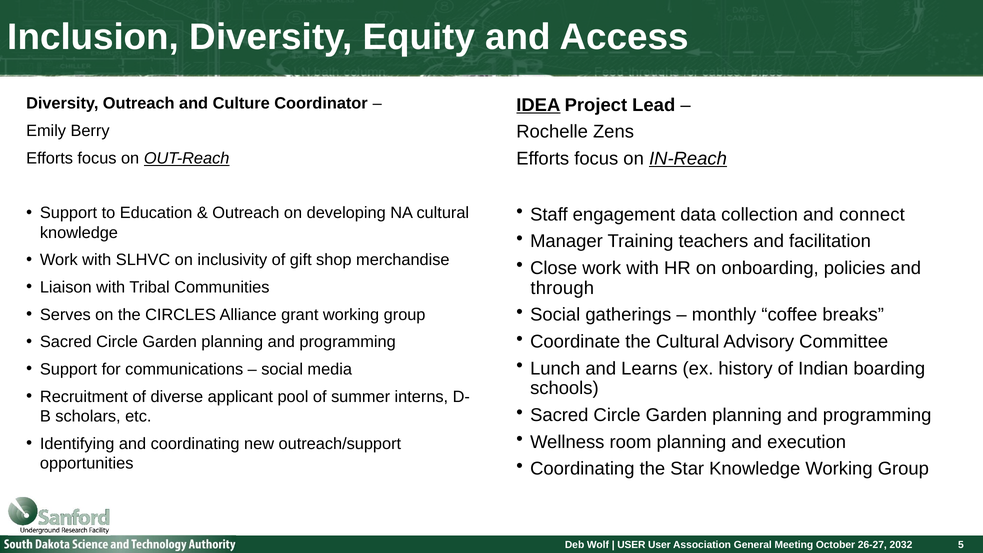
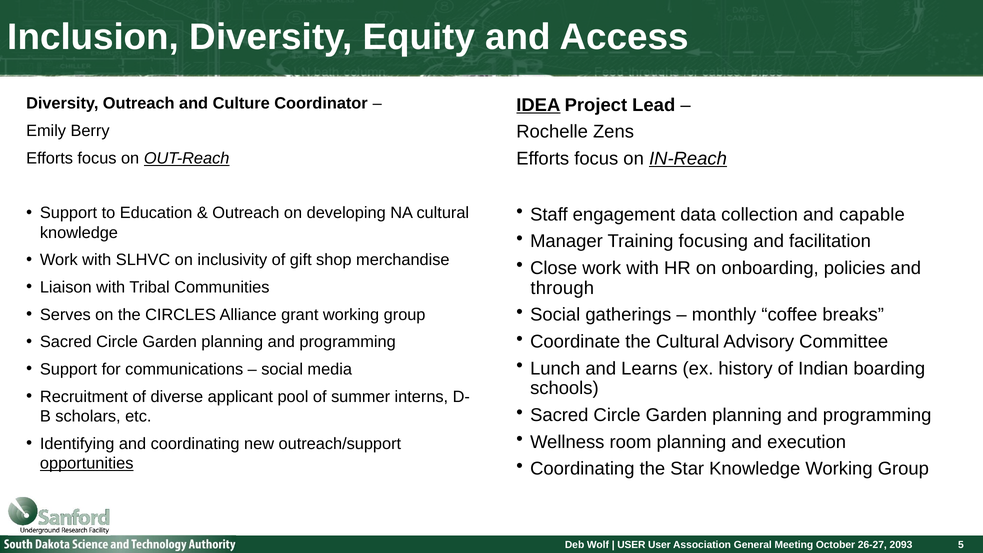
connect: connect -> capable (872, 214)
teachers: teachers -> focusing (713, 241)
opportunities underline: none -> present (87, 463)
2032: 2032 -> 2093 (901, 545)
